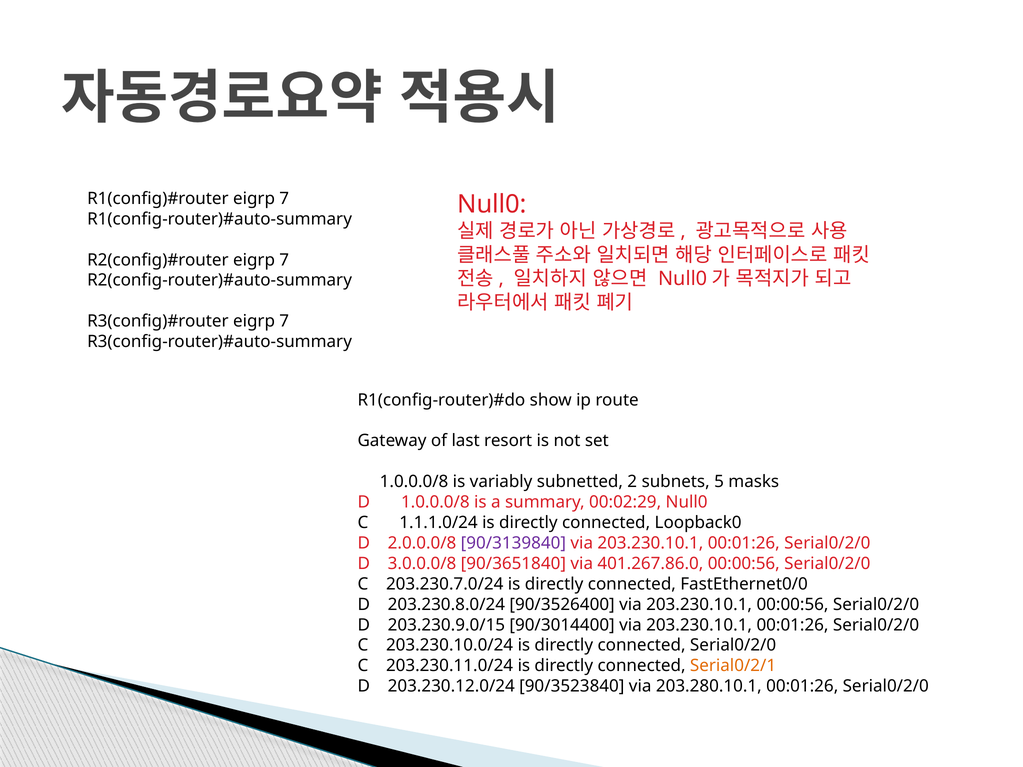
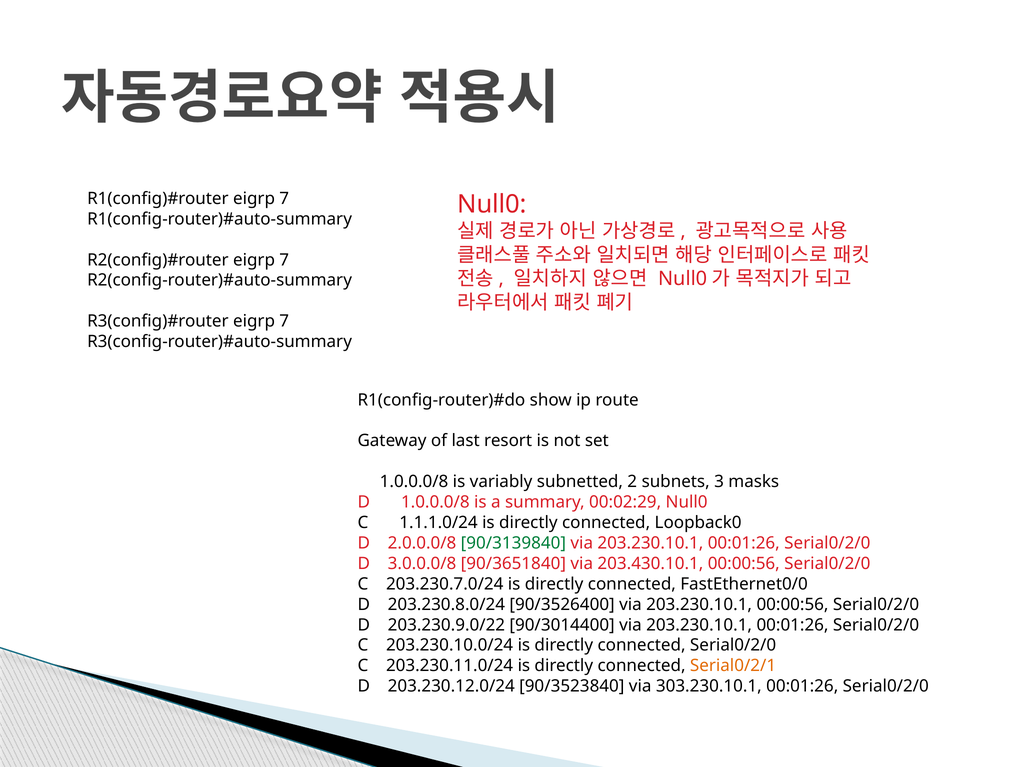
5: 5 -> 3 (719, 482)
90/3139840 colour: purple -> green (513, 543)
401.267.86.0: 401.267.86.0 -> 203.430.10.1 (650, 564)
203.230.9.0/15: 203.230.9.0/15 -> 203.230.9.0/22 (446, 625)
203.280.10.1: 203.280.10.1 -> 303.230.10.1 (709, 686)
